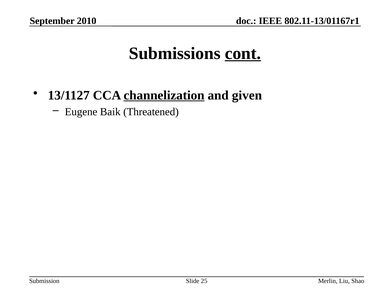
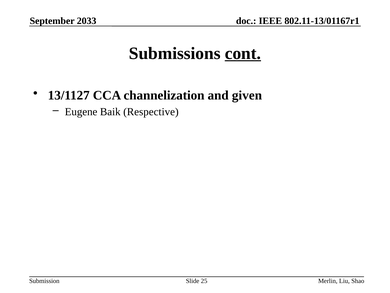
2010: 2010 -> 2033 (87, 21)
channelization underline: present -> none (164, 95)
Threatened: Threatened -> Respective (151, 111)
